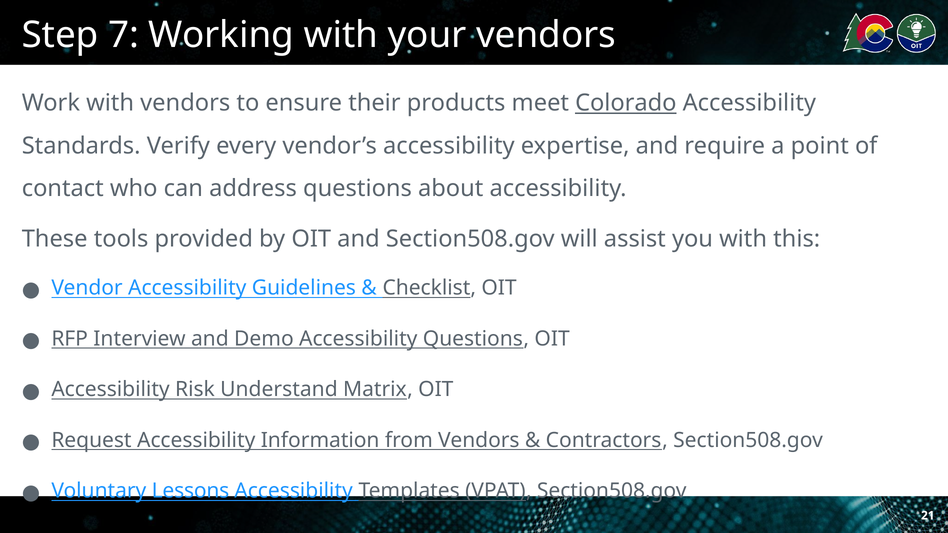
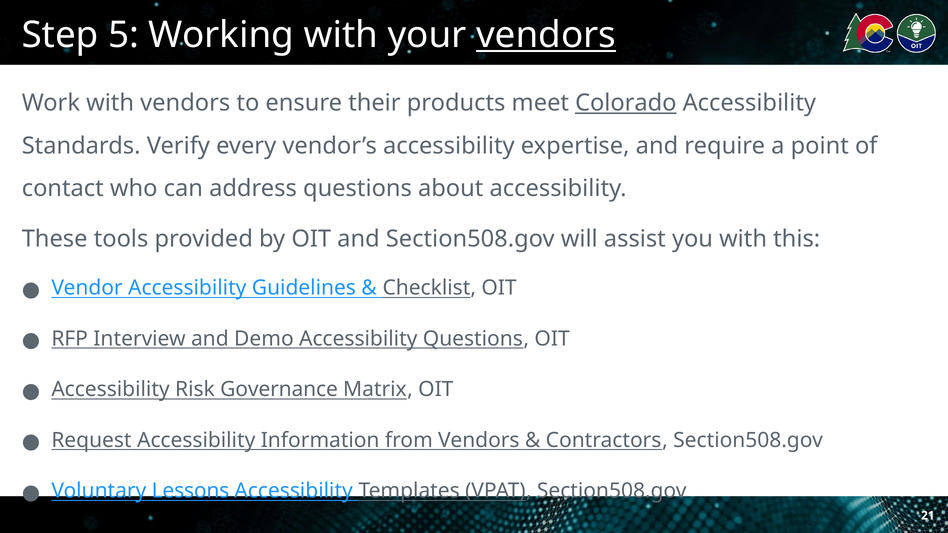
7: 7 -> 5 (124, 35)
vendors underline: none -> present (546, 35)
Understand: Understand -> Governance (279, 390)
